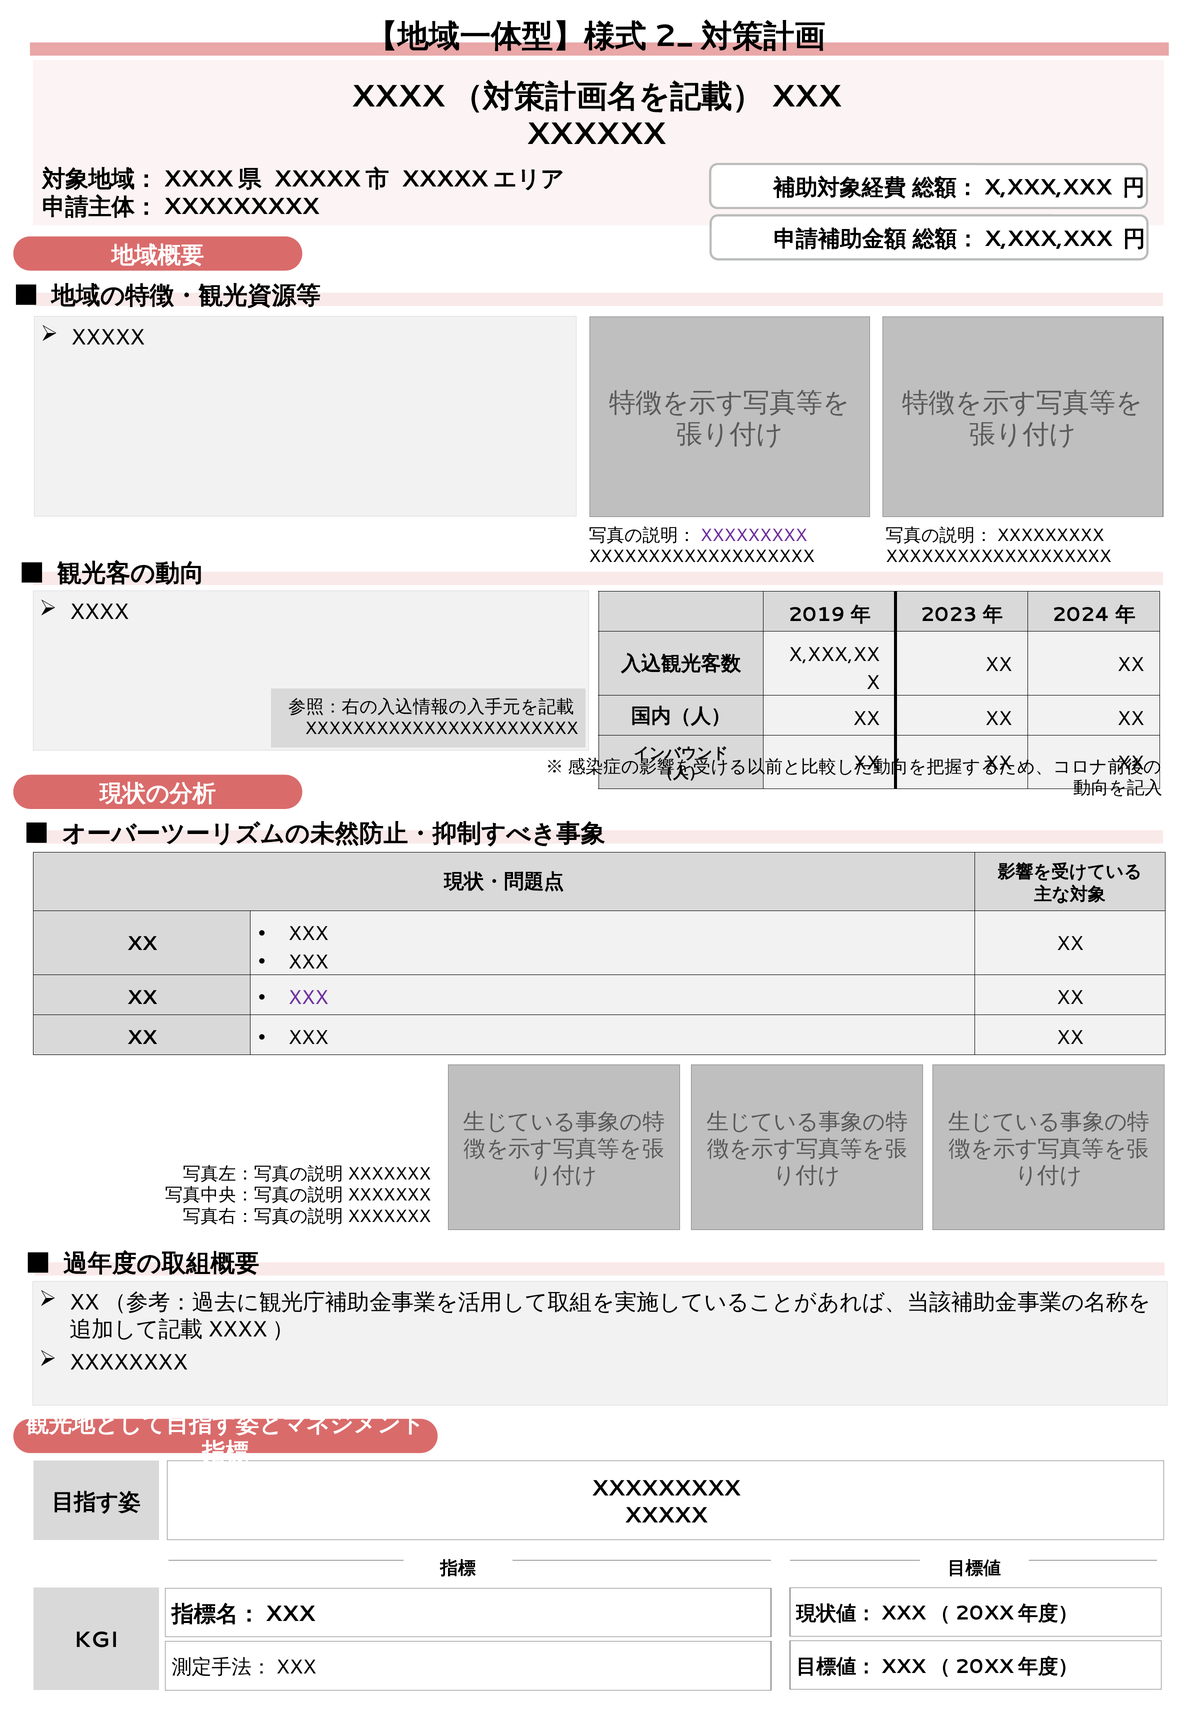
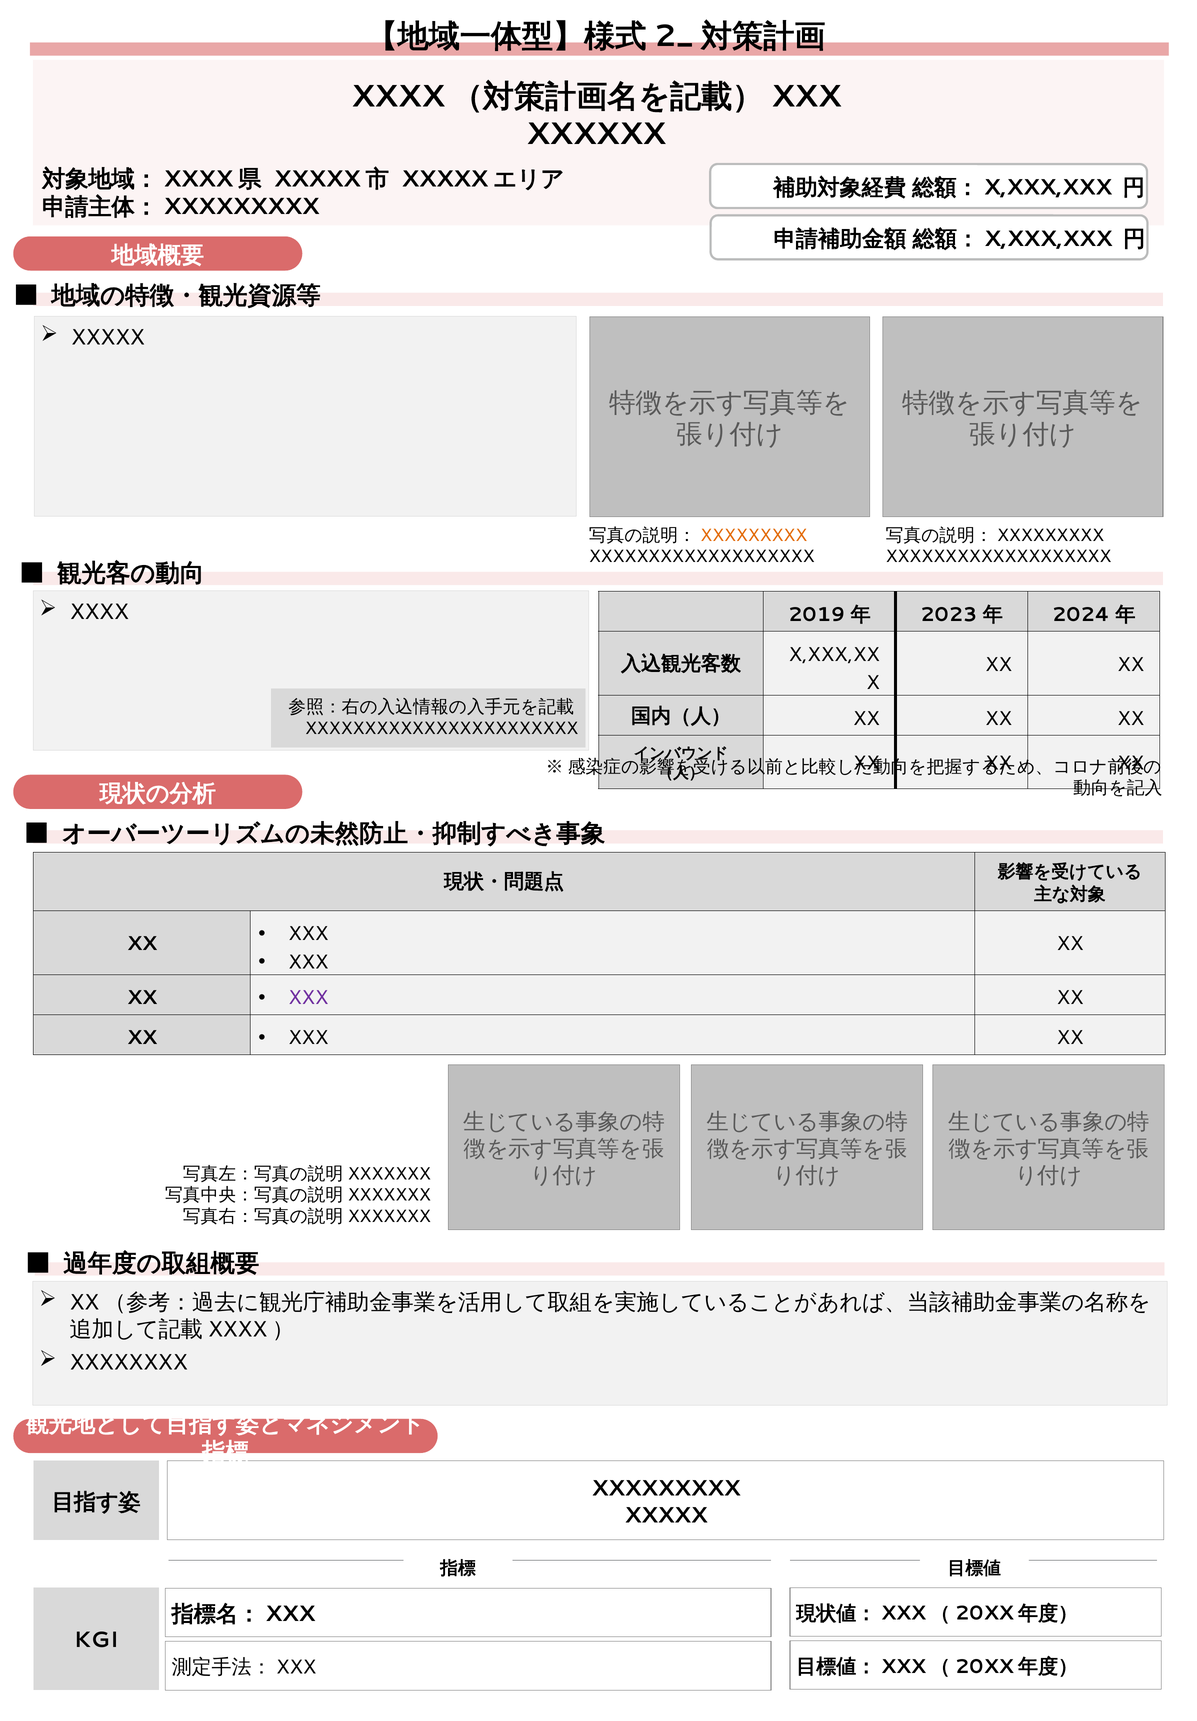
XXXXXXXXX colour: purple -> orange (754, 535)
